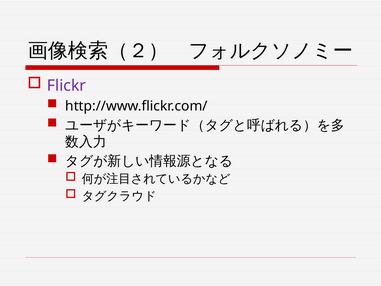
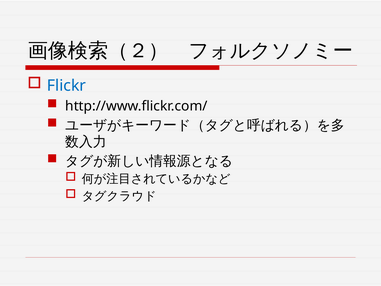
Flickr colour: purple -> blue (67, 86)
